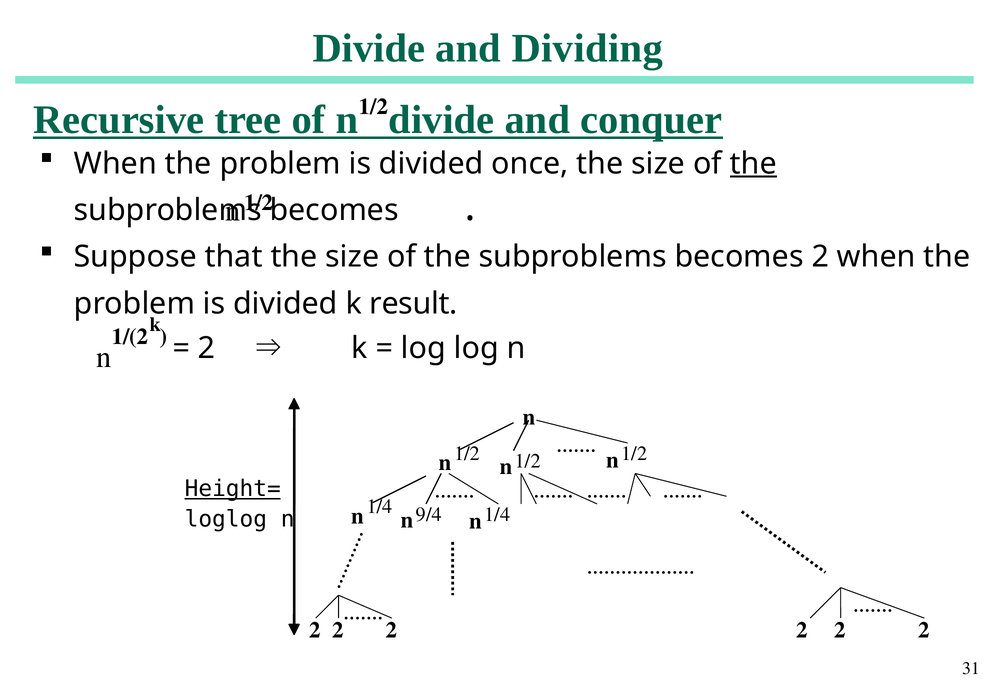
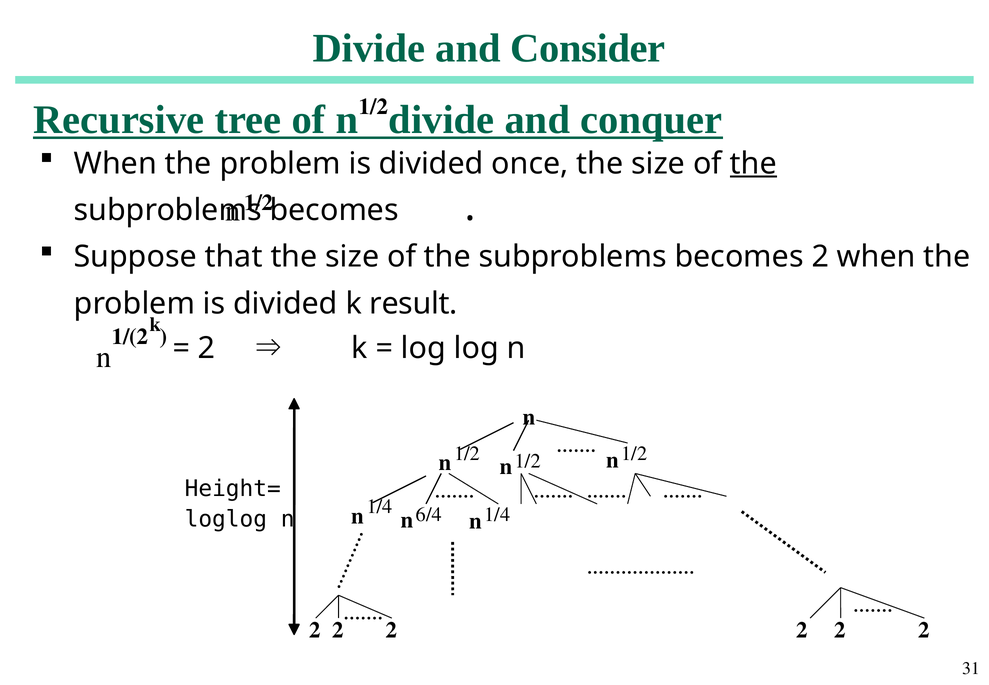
Dividing: Dividing -> Consider (588, 48)
Height= underline: present -> none (233, 489)
9/4: 9/4 -> 6/4 (429, 514)
